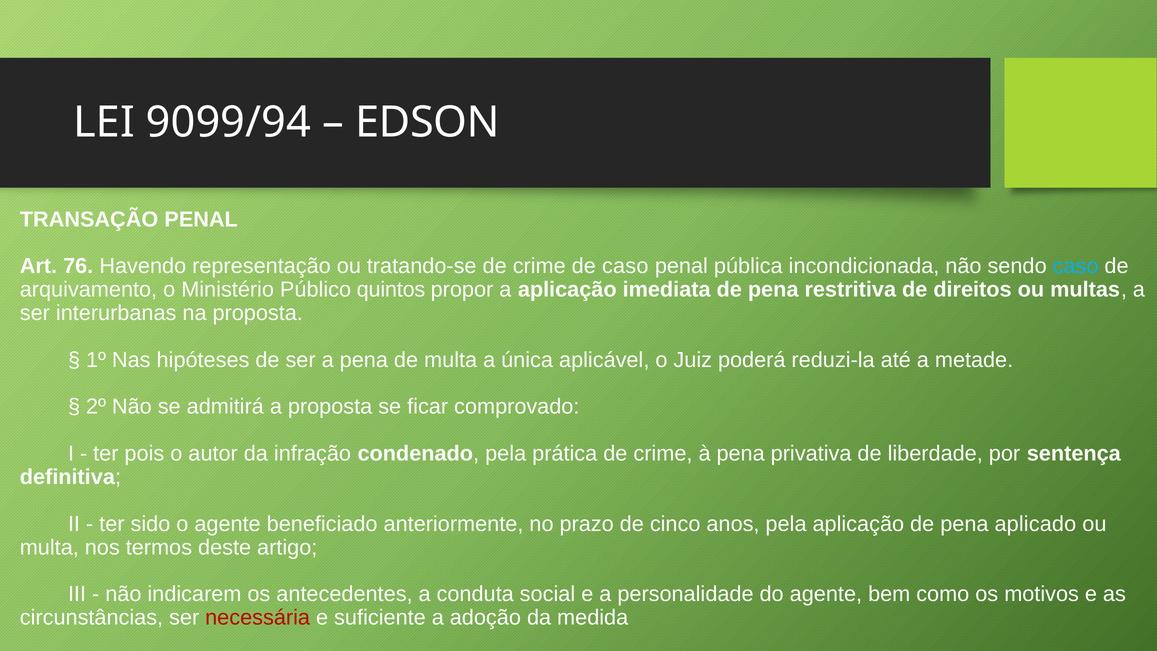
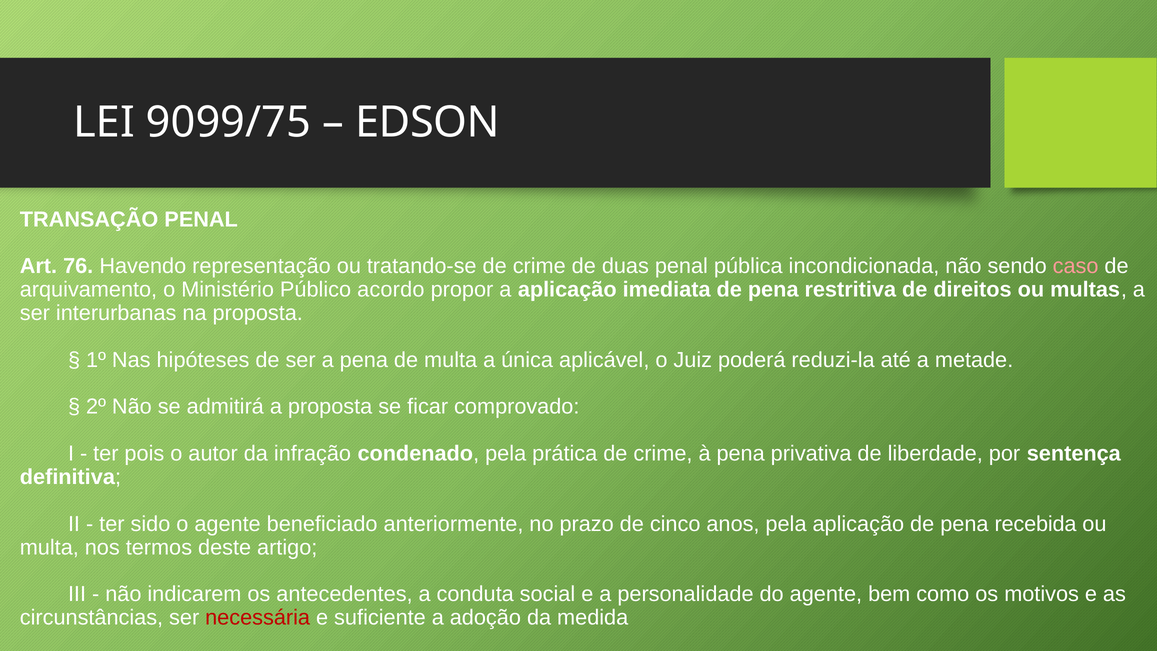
9099/94: 9099/94 -> 9099/75 (228, 123)
de caso: caso -> duas (625, 266)
caso colour: light blue -> pink (1076, 266)
quintos: quintos -> acordo (391, 290)
aplicado: aplicado -> recebida (1036, 524)
